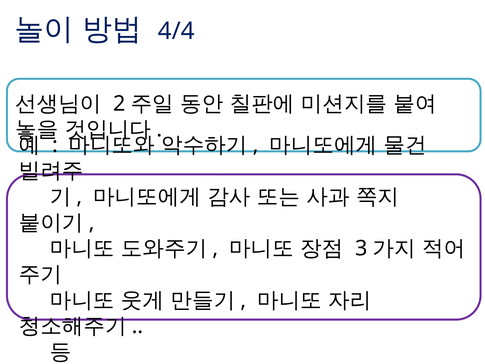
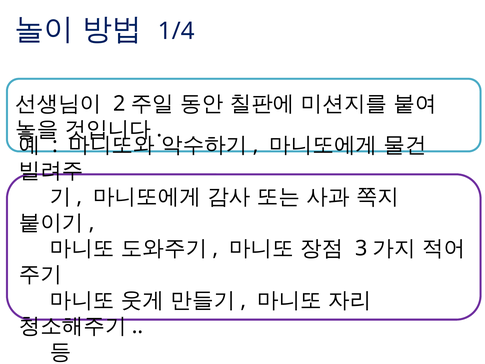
4/4: 4/4 -> 1/4 (176, 31)
